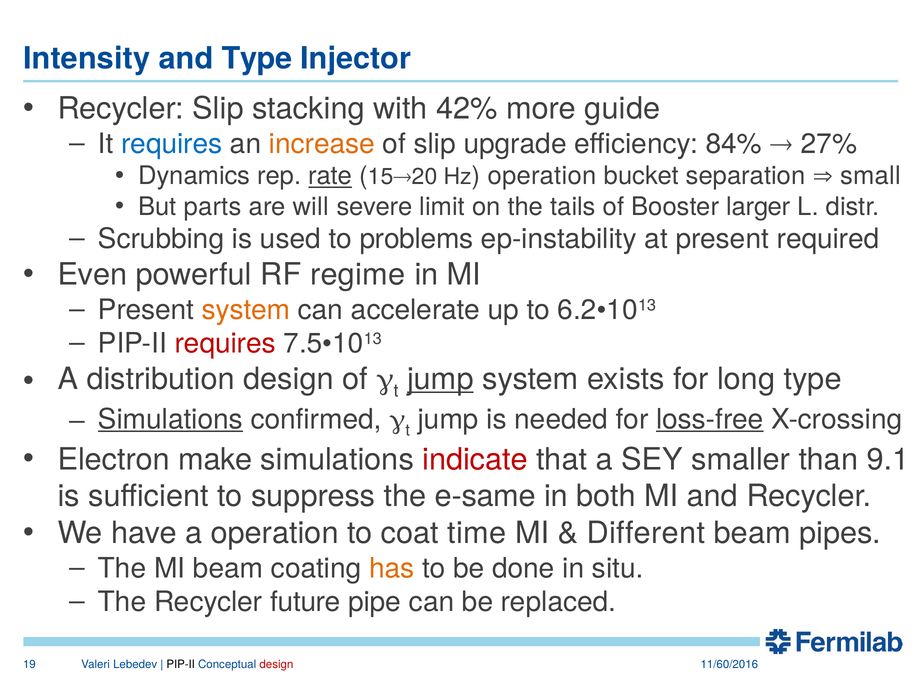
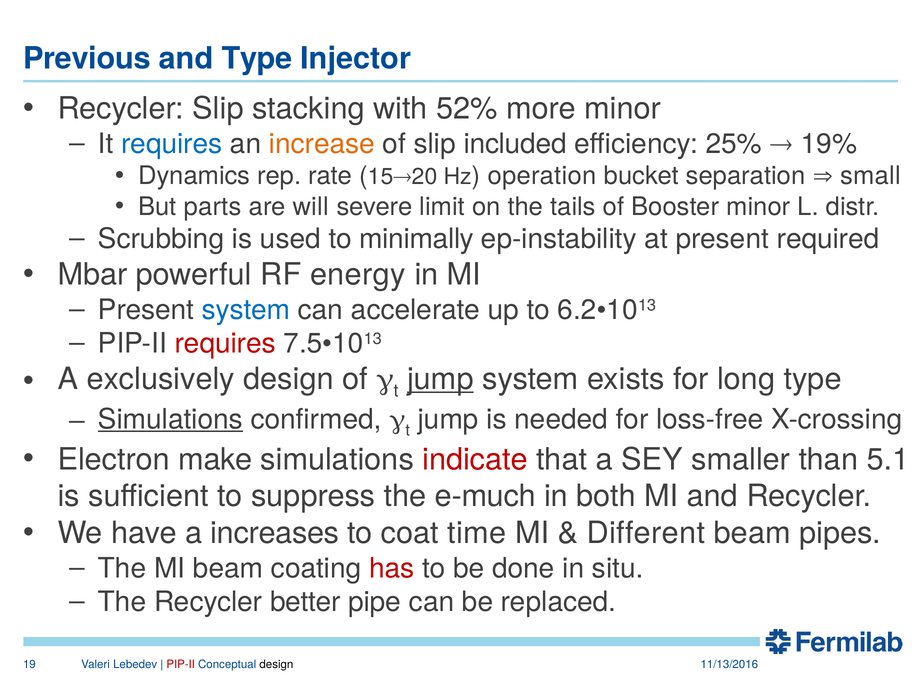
Intensity: Intensity -> Previous (87, 59)
42%: 42% -> 52% (467, 109)
more guide: guide -> minor (623, 109)
upgrade: upgrade -> included (515, 144)
84%: 84% -> 25% (734, 144)
27%: 27% -> 19% (829, 144)
rate underline: present -> none (330, 176)
Booster larger: larger -> minor (758, 207)
problems: problems -> minimally (417, 239)
Even: Even -> Mbar (92, 275)
regime: regime -> energy (358, 275)
system colour: orange -> blue (246, 310)
distribution: distribution -> exclusively (161, 379)
loss-free underline: present -> none (710, 419)
9.1: 9.1 -> 5.1 (888, 459)
e-same: e-same -> e-much (485, 496)
a operation: operation -> increases (275, 533)
has colour: orange -> red (392, 568)
future: future -> better (305, 602)
PIP-II colour: black -> red (181, 664)
design colour: red -> black (276, 664)
11/60/2016: 11/60/2016 -> 11/13/2016 (729, 664)
